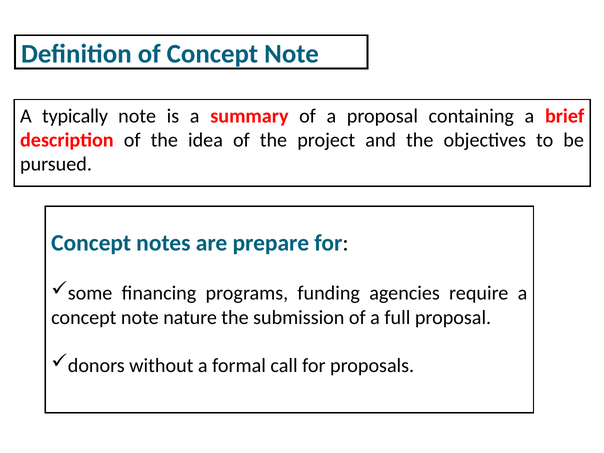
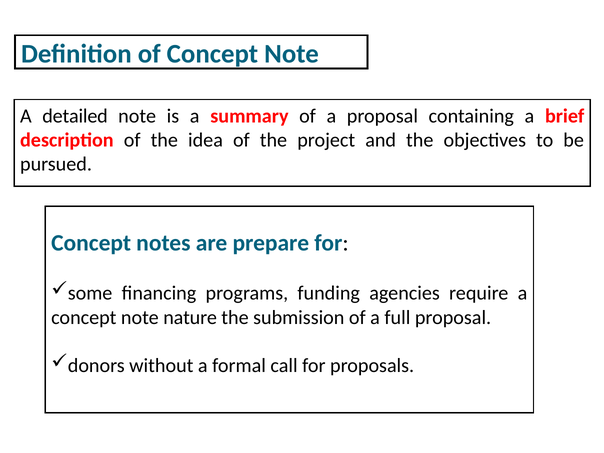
typically: typically -> detailed (75, 116)
